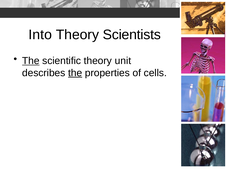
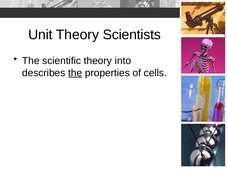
Into: Into -> Unit (40, 35)
The underline: present -> none (31, 61)
unit: unit -> into (123, 61)
